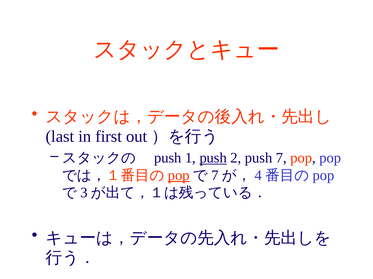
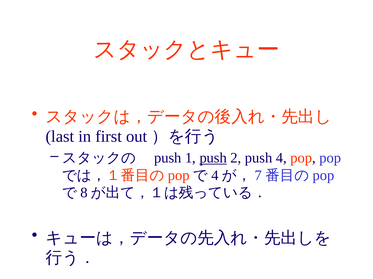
push 7: 7 -> 4 (281, 158)
pop underline: present -> none (179, 176)
7: 7 -> 4 (215, 176)
4: 4 -> 7 (258, 176)
3: 3 -> 8 (84, 193)
